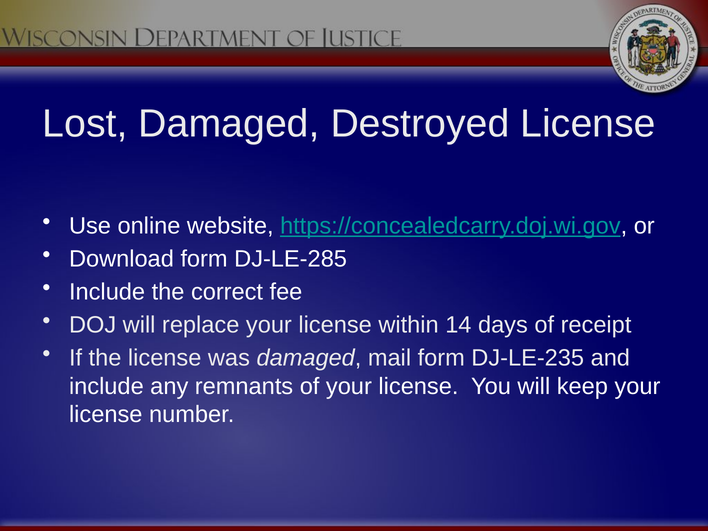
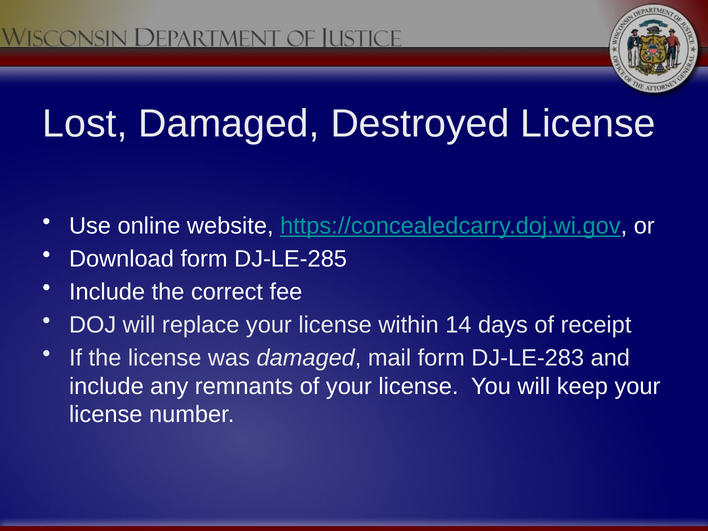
DJ-LE-235: DJ-LE-235 -> DJ-LE-283 (528, 358)
